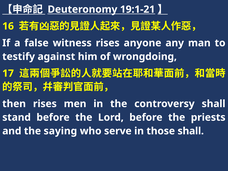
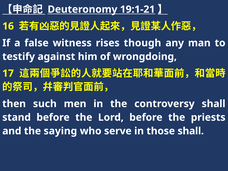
anyone: anyone -> though (142, 43)
then rises: rises -> such (45, 104)
